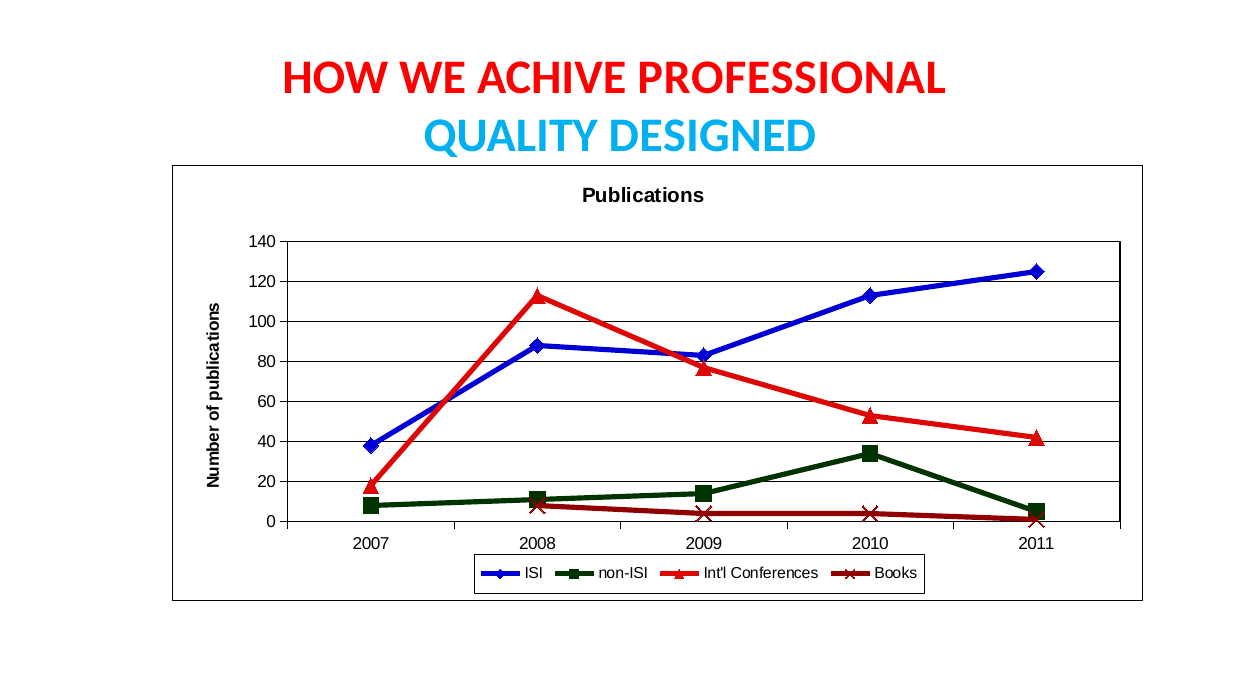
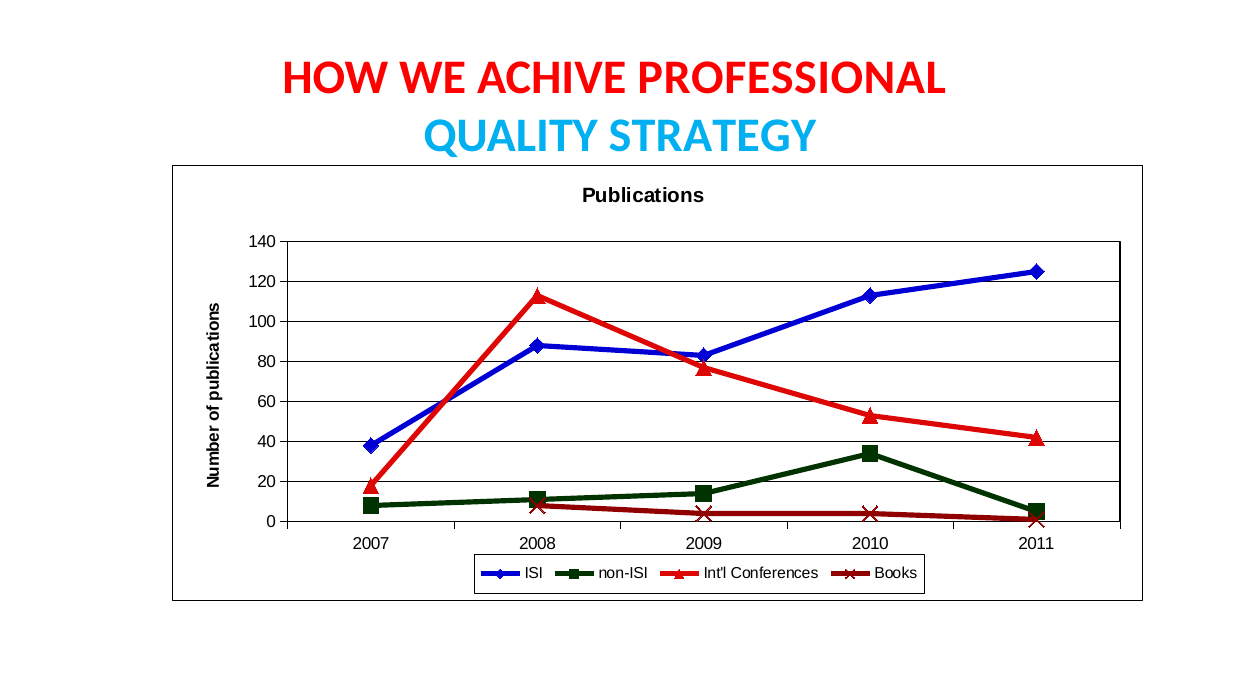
DESIGNED: DESIGNED -> STRATEGY (712, 136)
